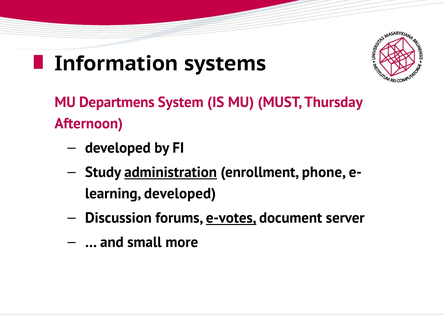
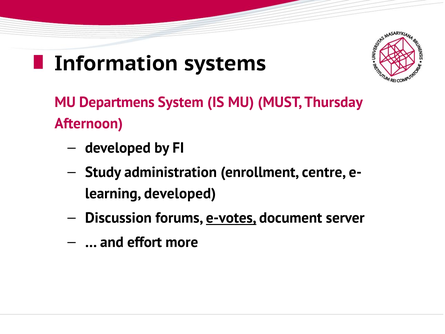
administration underline: present -> none (171, 172)
phone: phone -> centre (324, 172)
small: small -> effort (145, 242)
